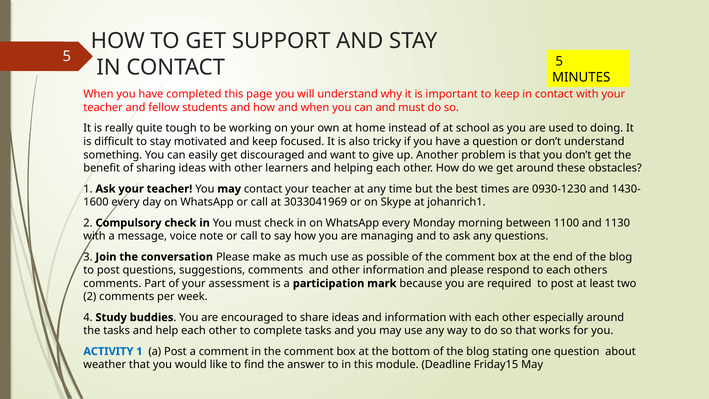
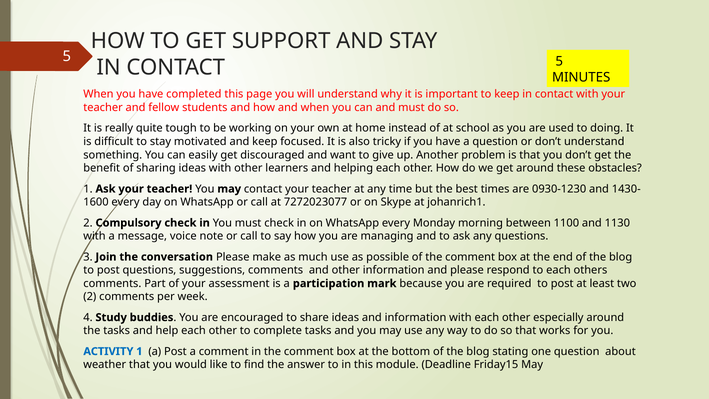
3033041969: 3033041969 -> 7272023077 (316, 202)
